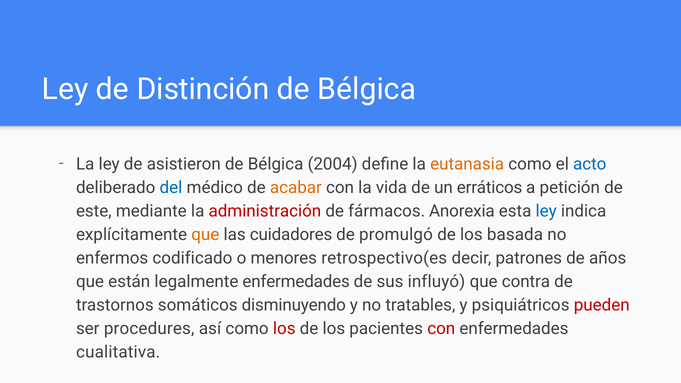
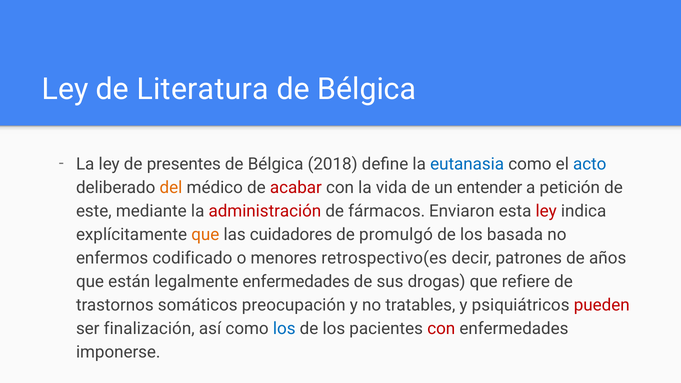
Distinción: Distinción -> Literatura (203, 89)
asistieron: asistieron -> presentes (184, 164)
2004: 2004 -> 2018 (333, 164)
eutanasia colour: orange -> blue (467, 164)
del colour: blue -> orange (171, 188)
acabar colour: orange -> red (296, 188)
erráticos: erráticos -> entender (490, 188)
Anorexia: Anorexia -> Enviaron (462, 211)
ley colour: blue -> red (546, 211)
influyó: influyó -> drogas (437, 282)
contra: contra -> refiere (526, 282)
disminuyendo: disminuyendo -> preocupación (294, 305)
procedures: procedures -> finalización (149, 329)
los colour: red -> blue (284, 329)
cualitativa: cualitativa -> imponerse (118, 352)
